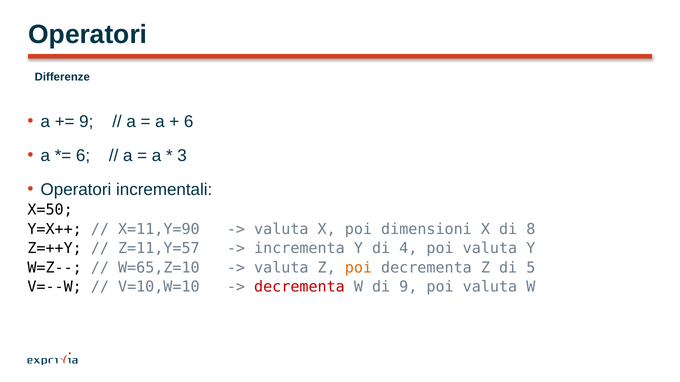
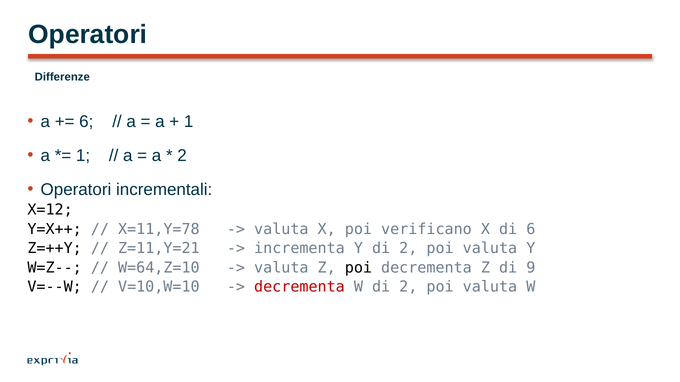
9: 9 -> 6 (86, 122)
6: 6 -> 1 (189, 122)
6: 6 -> 1 (83, 156)
3: 3 -> 2 (182, 156)
X=50: X=50 -> X=12 (50, 210)
X=11,Y=90: X=11,Y=90 -> X=11,Y=78 (159, 229)
dimensioni: dimensioni -> verificano (426, 229)
di 8: 8 -> 6 (531, 229)
Z=11,Y=57: Z=11,Y=57 -> Z=11,Y=21 (159, 249)
Y di 4: 4 -> 2 (408, 249)
W=65,Z=10: W=65,Z=10 -> W=64,Z=10 (159, 268)
poi colour: orange -> black (358, 268)
5: 5 -> 9 (531, 268)
W di 9: 9 -> 2 (408, 287)
